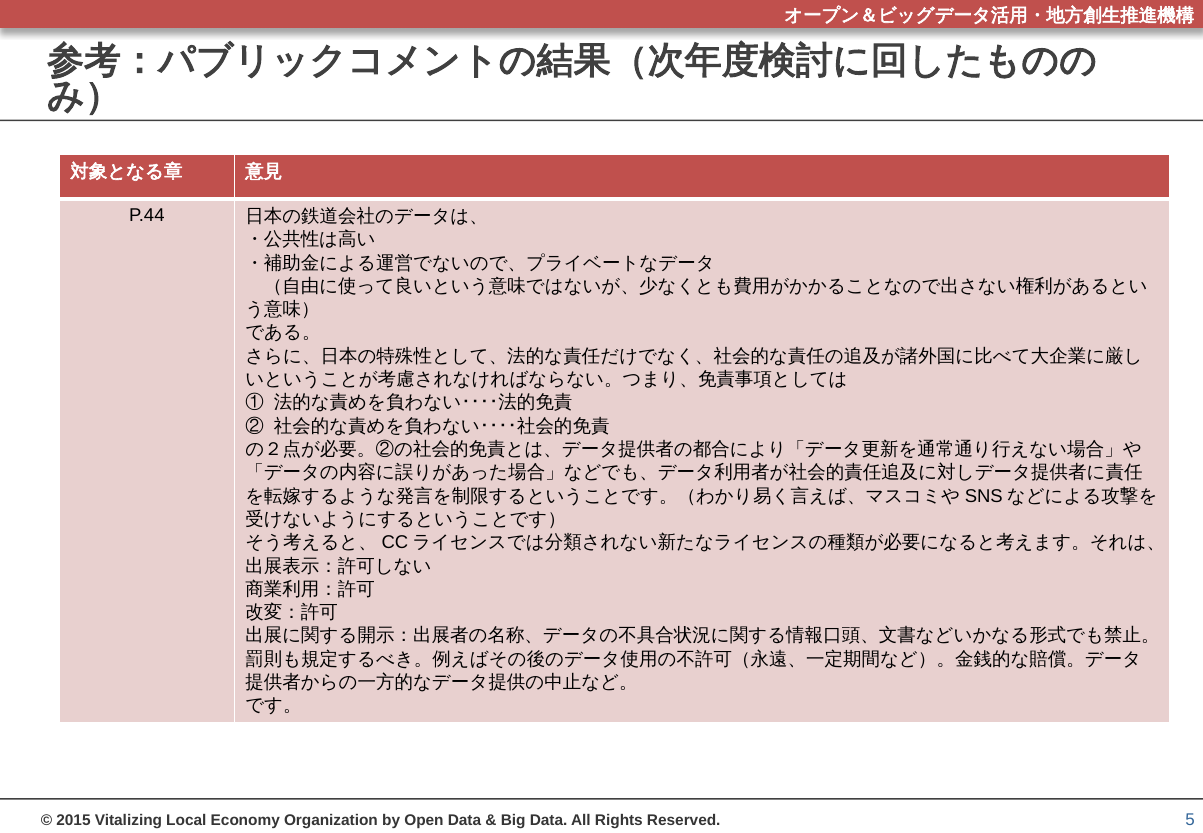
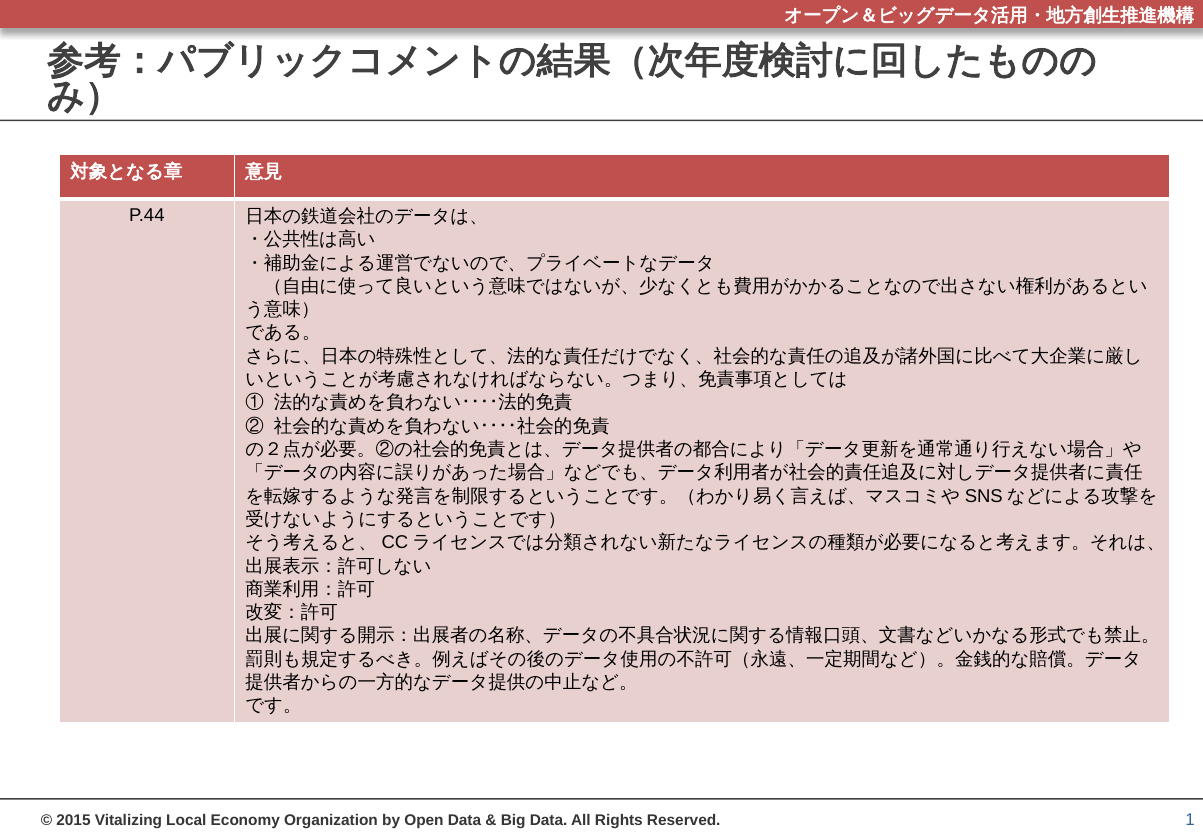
5: 5 -> 1 (1190, 820)
